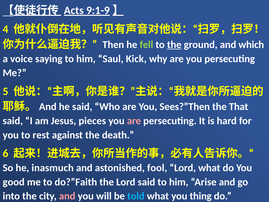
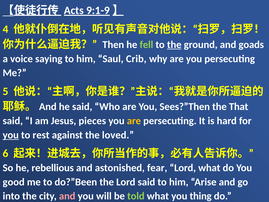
which: which -> goads (251, 45)
Kick: Kick -> Crib (136, 59)
are colour: pink -> yellow (134, 121)
you underline: none -> present (11, 135)
death: death -> loved (118, 135)
inasmuch: inasmuch -> rebellious (53, 168)
fool: fool -> fear (157, 168)
do?”Faith: do?”Faith -> do?”Been (76, 182)
told colour: light blue -> light green (136, 196)
